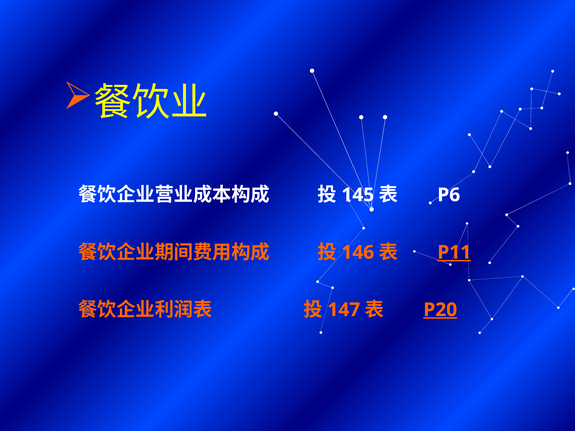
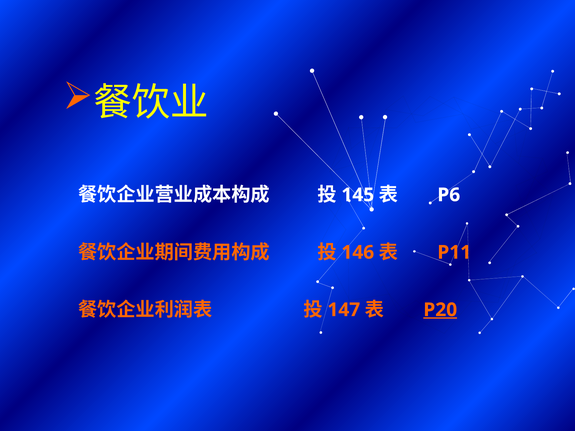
P11 underline: present -> none (454, 253)
